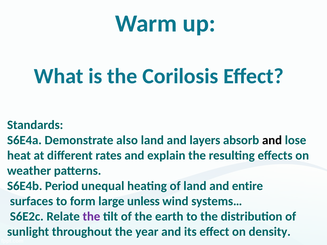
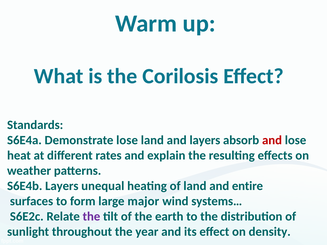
Demonstrate also: also -> lose (127, 140)
and colour: black -> red (272, 140)
S6E4b Period: Period -> Layers (62, 186)
unless: unless -> major (143, 201)
